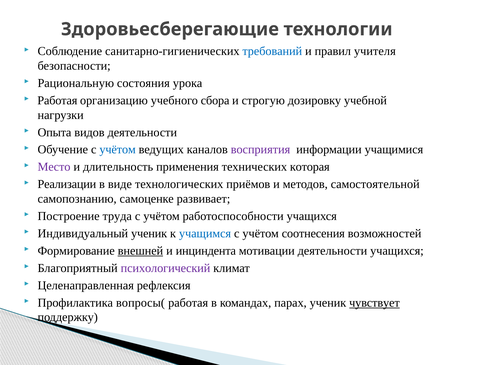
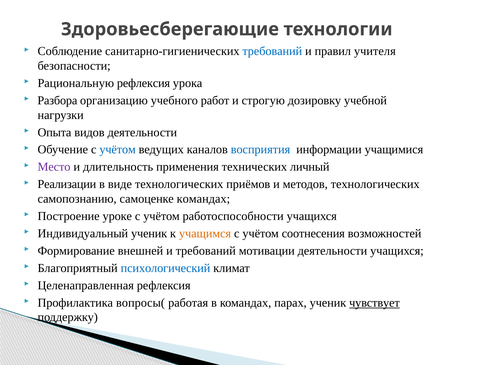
Рациональную состояния: состояния -> рефлексия (143, 83)
Работая: Работая -> Разбора (57, 100)
сбора: сбора -> работ (215, 100)
восприятия colour: purple -> blue (260, 149)
которая: которая -> личный (310, 167)
методов самостоятельной: самостоятельной -> технологических (375, 184)
самоценке развивает: развивает -> командах (203, 199)
труда: труда -> уроке (117, 216)
учащимся colour: blue -> orange (205, 233)
внешней underline: present -> none (140, 250)
и инциндента: инциндента -> требований (206, 250)
психологический colour: purple -> blue (166, 268)
